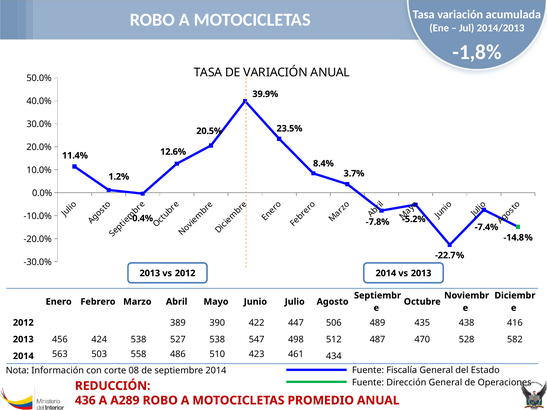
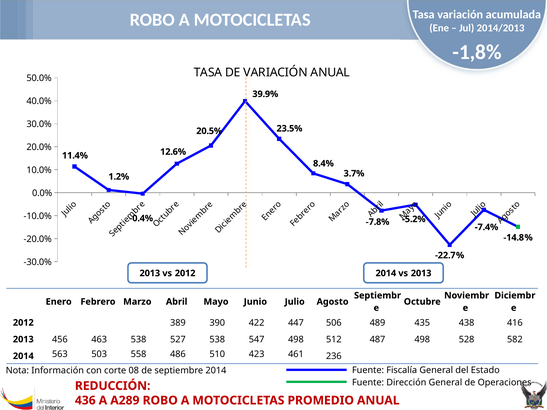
424: 424 -> 463 (99, 340)
487 470: 470 -> 498 (422, 340)
434: 434 -> 236 (334, 356)
